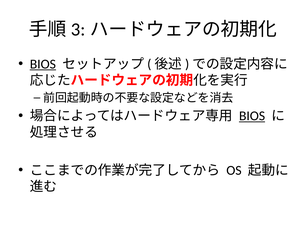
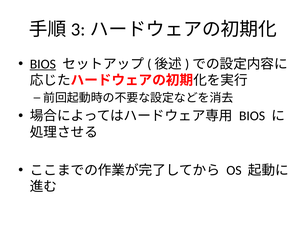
BIOS underline: present -> none (252, 116)
